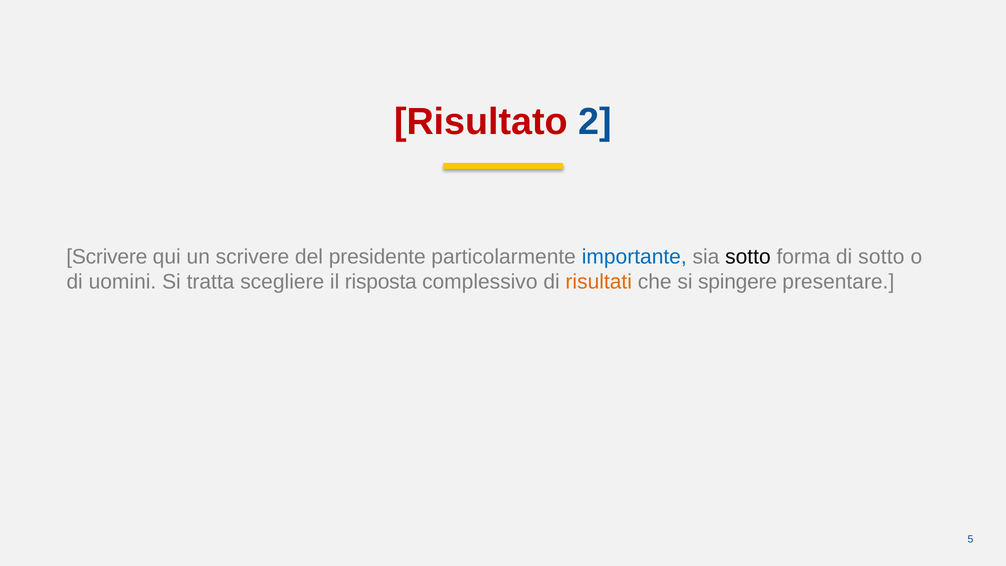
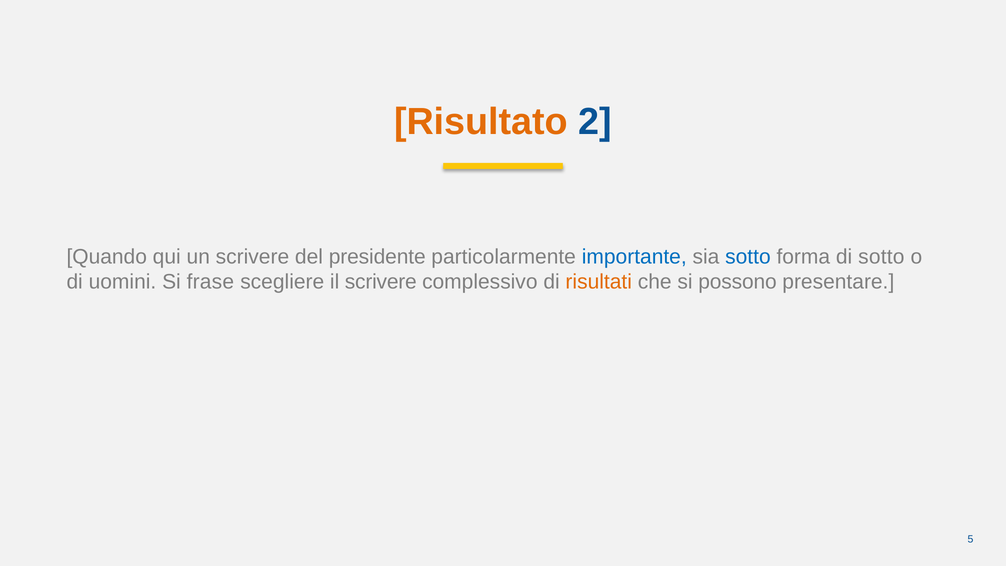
Risultato colour: red -> orange (481, 122)
Scrivere: Scrivere -> Quando (107, 257)
sotto colour: black -> blue (748, 257)
tratta: tratta -> frase (210, 282)
il risposta: risposta -> scrivere (381, 282)
spingere: spingere -> possono (738, 282)
